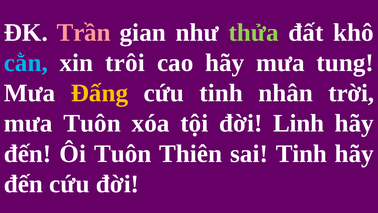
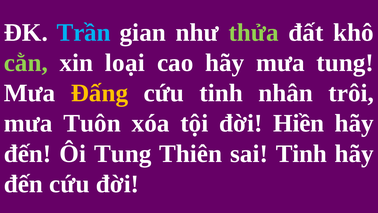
Trần colour: pink -> light blue (84, 32)
cằn colour: light blue -> light green (26, 63)
trôi: trôi -> loại (125, 63)
trời: trời -> trôi (351, 93)
Linh: Linh -> Hiền (299, 123)
Ôi Tuôn: Tuôn -> Tung (123, 153)
